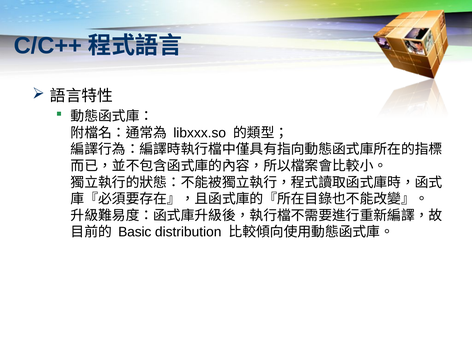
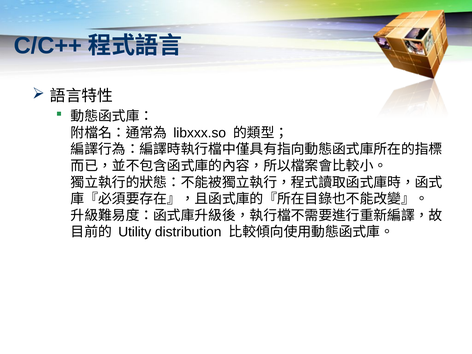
Basic: Basic -> Utility (135, 232)
